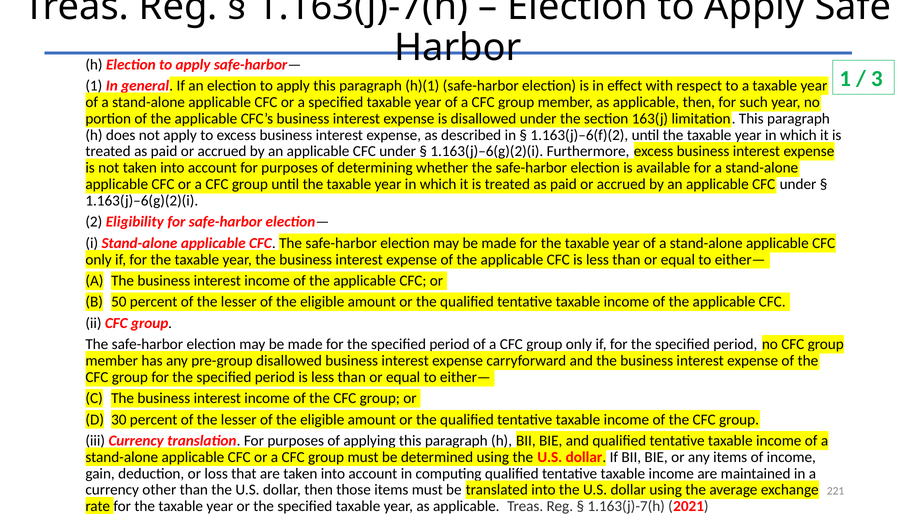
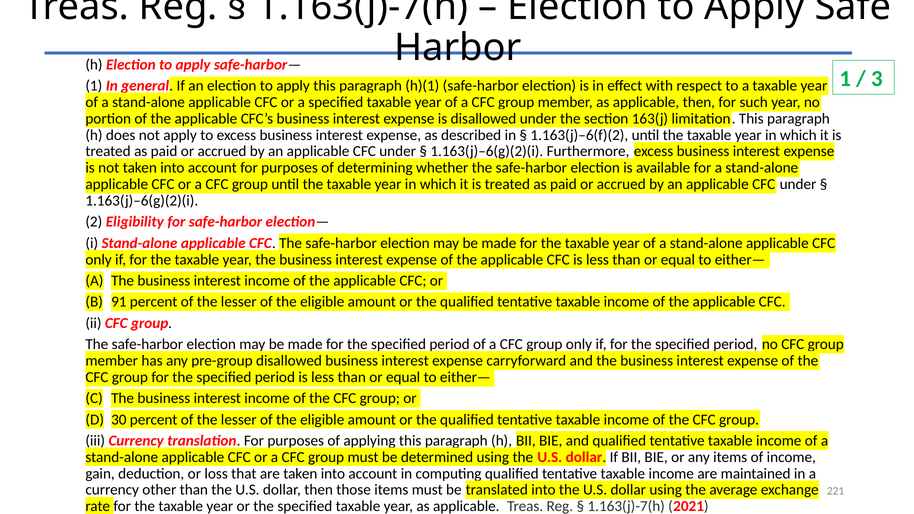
50: 50 -> 91 (119, 302)
